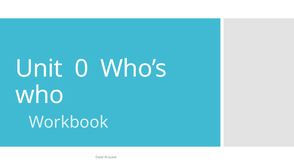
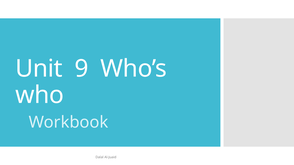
0: 0 -> 9 (81, 69)
